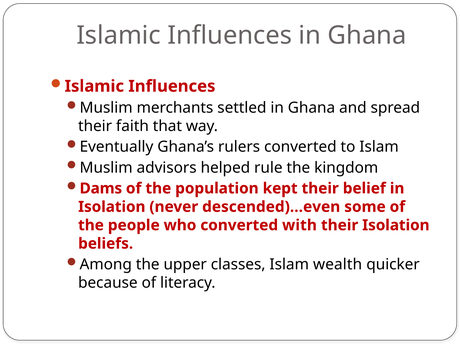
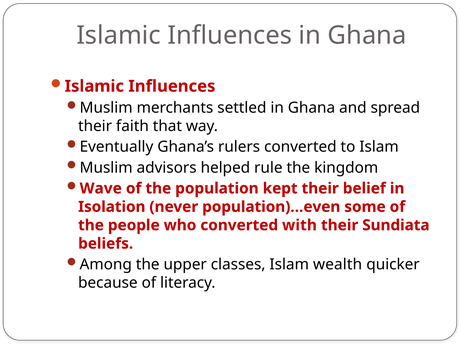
Dams: Dams -> Wave (101, 188)
descended)…even: descended)…even -> population)…even (271, 207)
their Isolation: Isolation -> Sundiata (396, 225)
